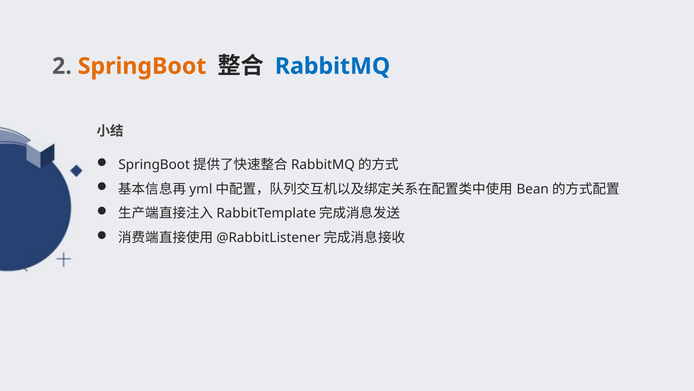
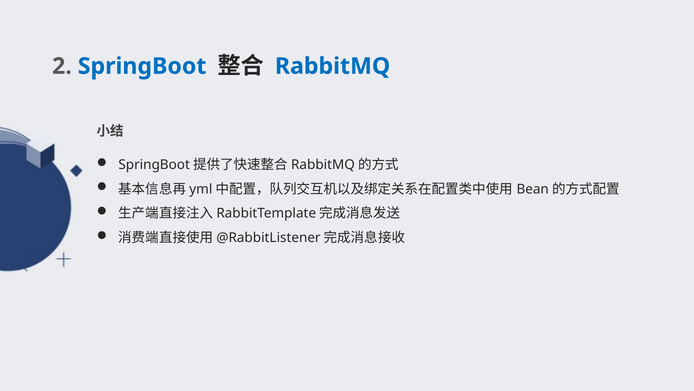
SpringBoot colour: orange -> blue (142, 66)
